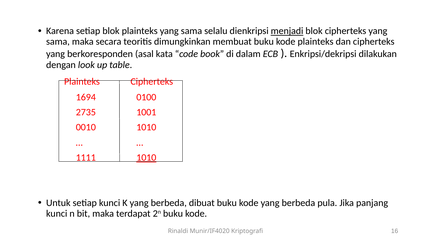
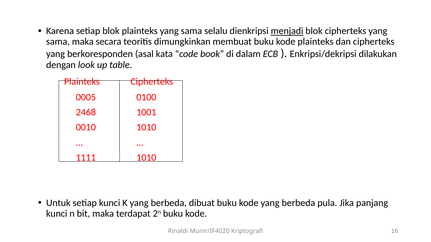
1694: 1694 -> 0005 (86, 97)
2735: 2735 -> 2468 (86, 112)
1010 underline: present -> none (146, 158)
